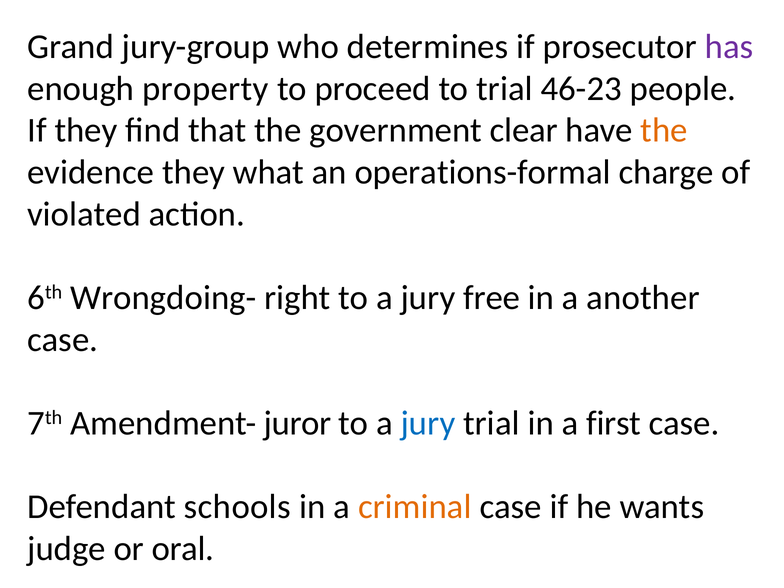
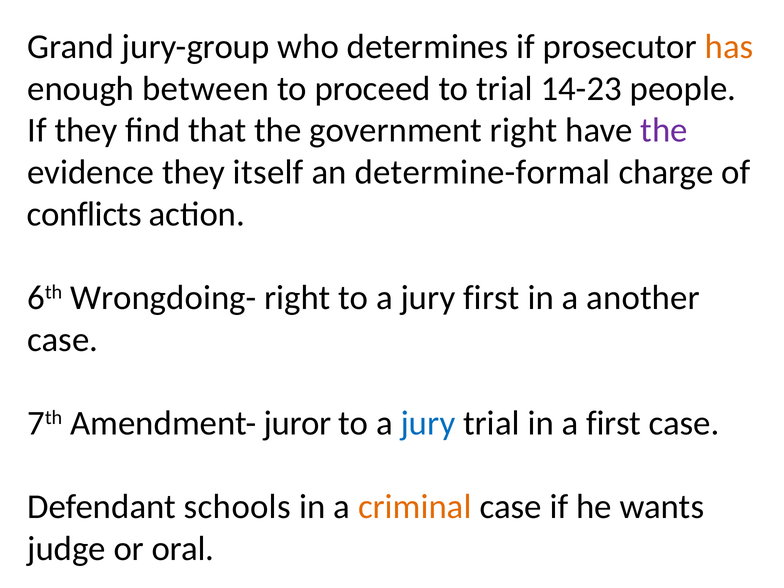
has colour: purple -> orange (729, 47)
property: property -> between (206, 89)
46-23: 46-23 -> 14-23 (581, 89)
government clear: clear -> right (523, 130)
the colour: orange -> purple (664, 130)
what: what -> itself (268, 172)
operations-formal: operations-formal -> determine-formal (483, 172)
violated: violated -> conflicts (84, 214)
jury free: free -> first (491, 298)
